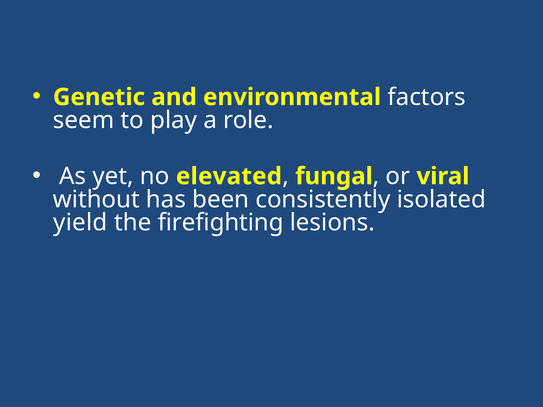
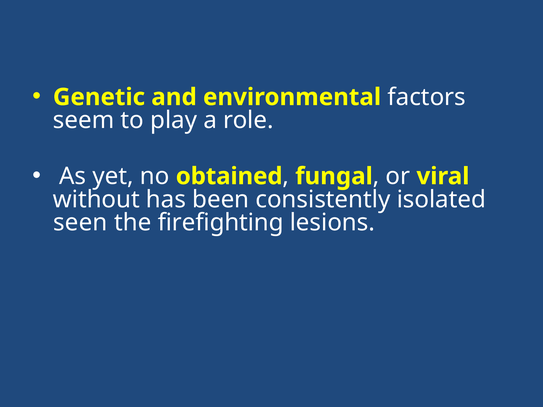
elevated: elevated -> obtained (229, 176)
yield: yield -> seen (80, 223)
